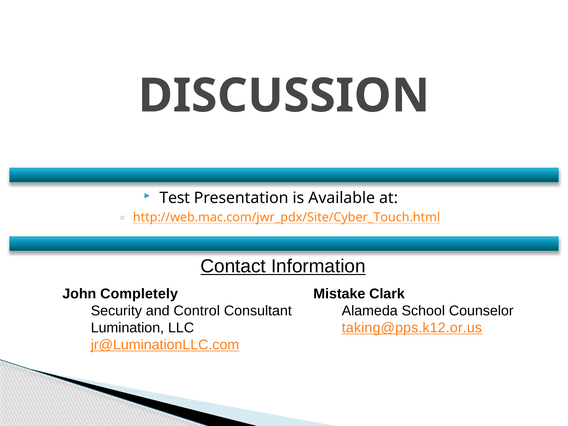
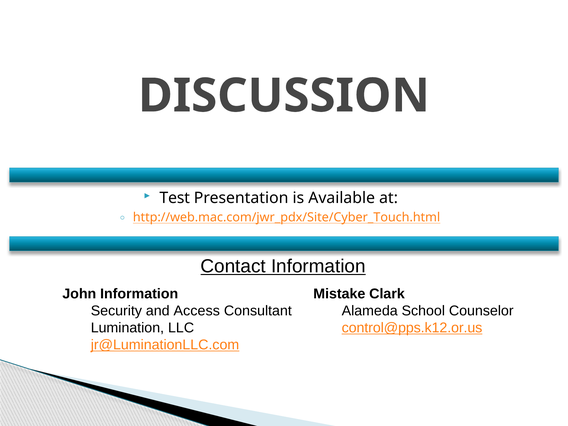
John Completely: Completely -> Information (139, 294)
Control: Control -> Access (197, 311)
taking@pps.k12.or.us: taking@pps.k12.or.us -> control@pps.k12.or.us (412, 328)
